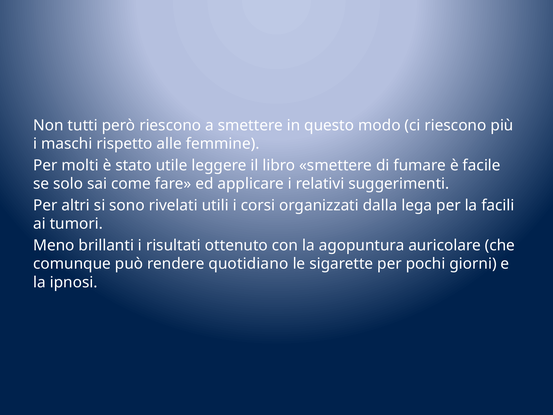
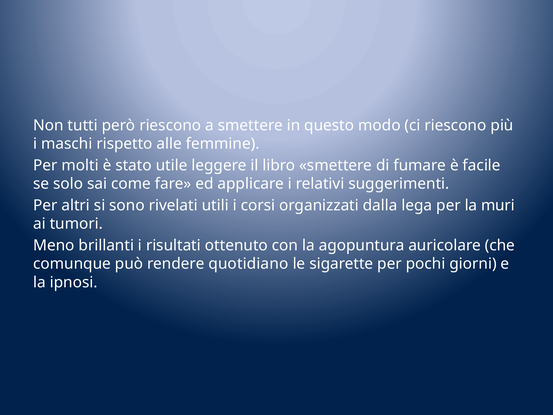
facili: facili -> muri (498, 205)
